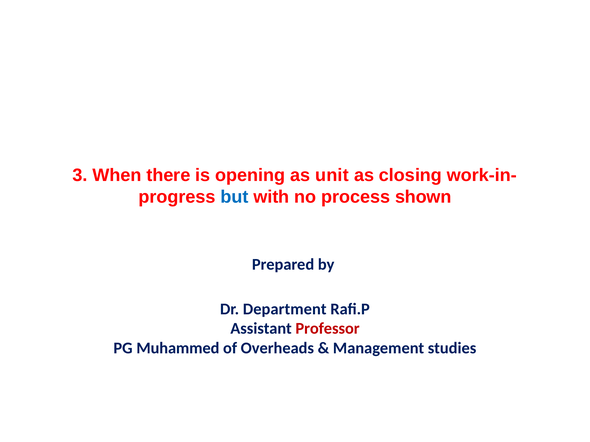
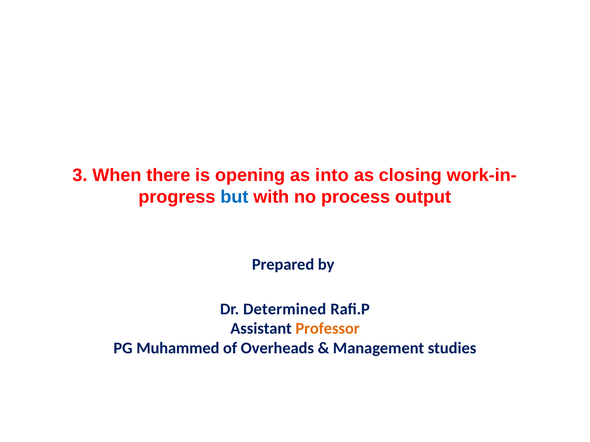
unit: unit -> into (332, 175)
shown: shown -> output (423, 197)
Department: Department -> Determined (285, 309)
Professor colour: red -> orange (328, 329)
